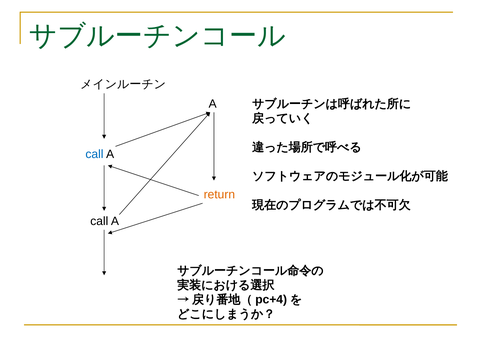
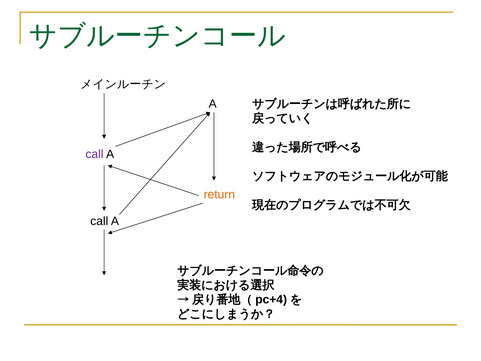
call colour: blue -> purple (94, 154)
